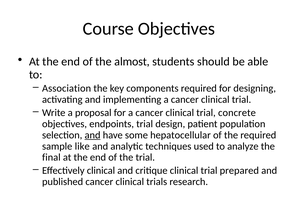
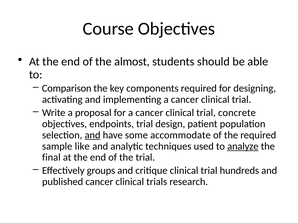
Association: Association -> Comparison (67, 89)
hepatocellular: hepatocellular -> accommodate (180, 135)
analyze underline: none -> present (243, 147)
Effectively clinical: clinical -> groups (101, 171)
prepared: prepared -> hundreds (239, 171)
